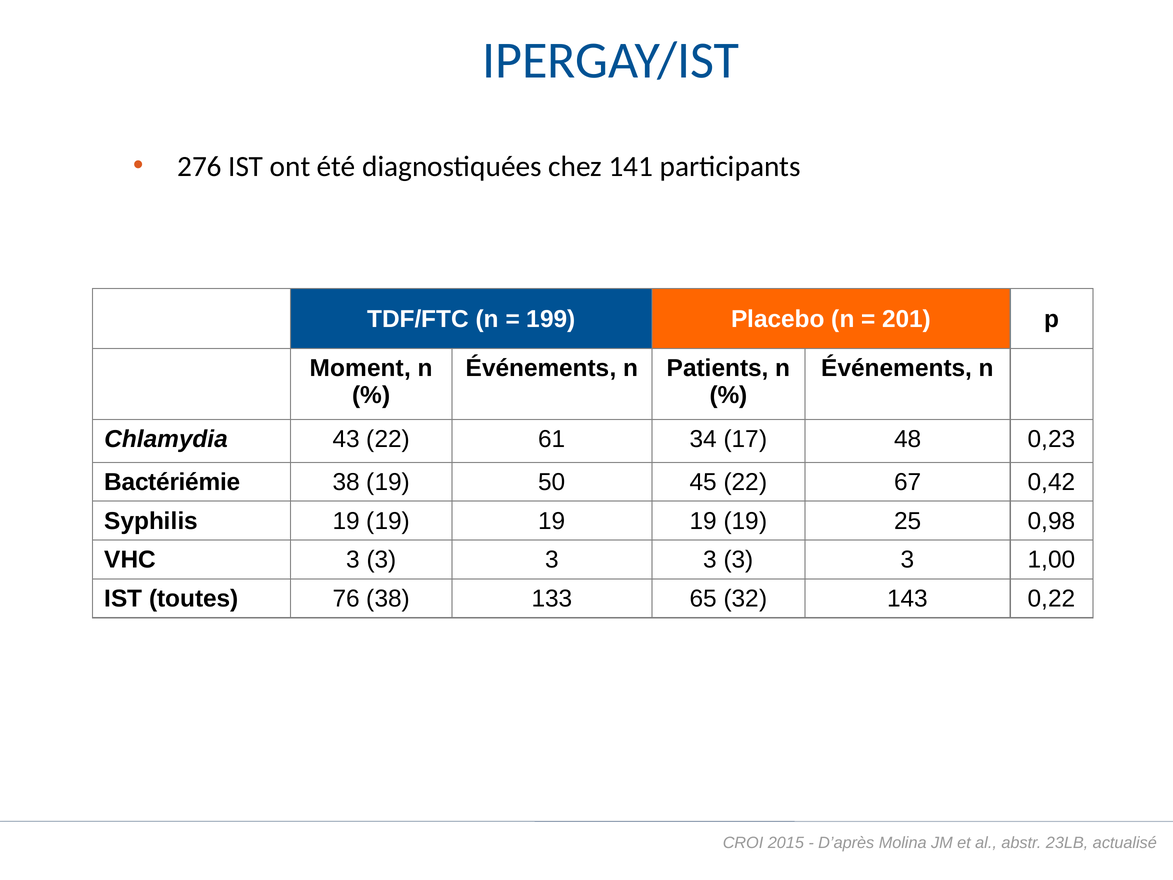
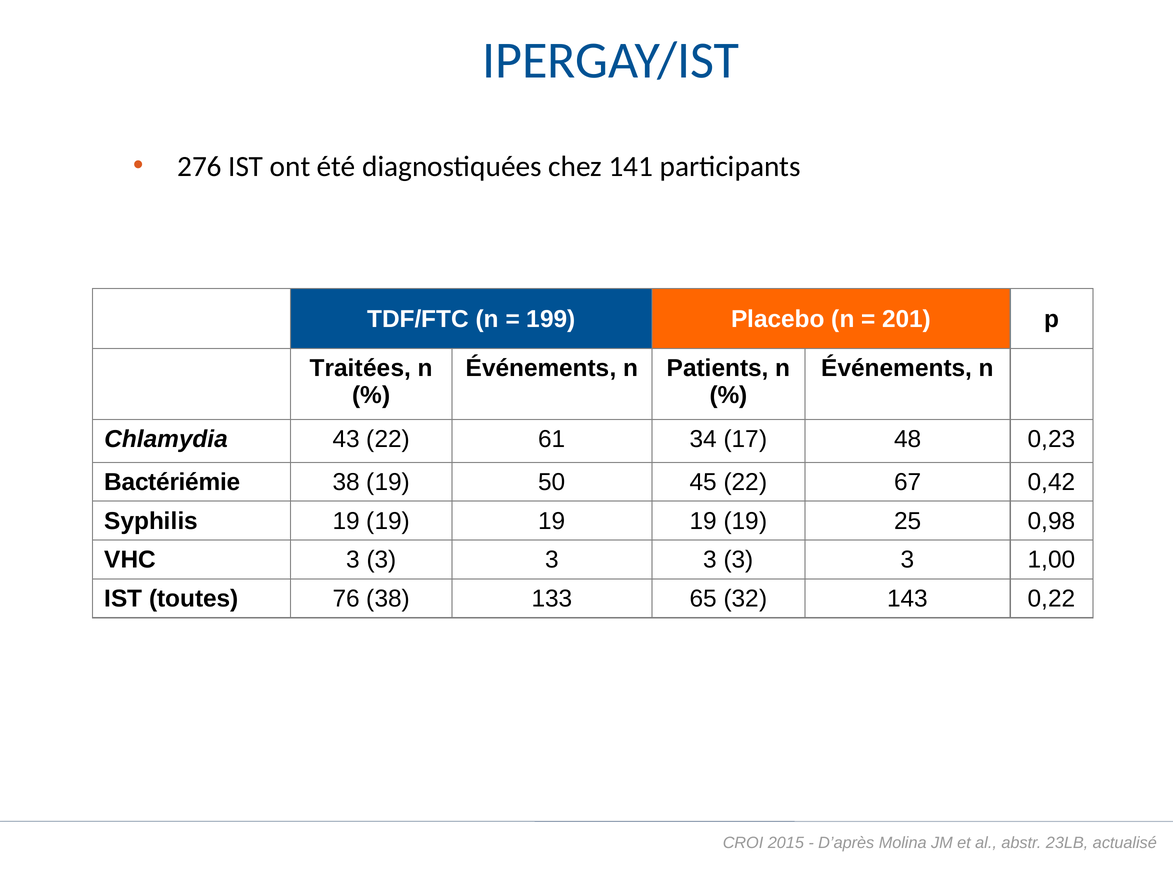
Moment: Moment -> Traitées (360, 368)
